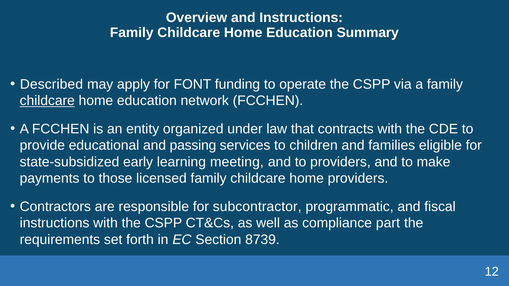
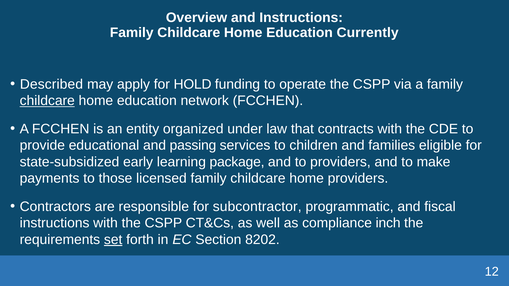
Summary: Summary -> Currently (368, 33)
FONT: FONT -> HOLD (193, 84)
meeting: meeting -> package (237, 162)
part: part -> inch (388, 223)
set underline: none -> present (113, 240)
8739: 8739 -> 8202 (262, 240)
